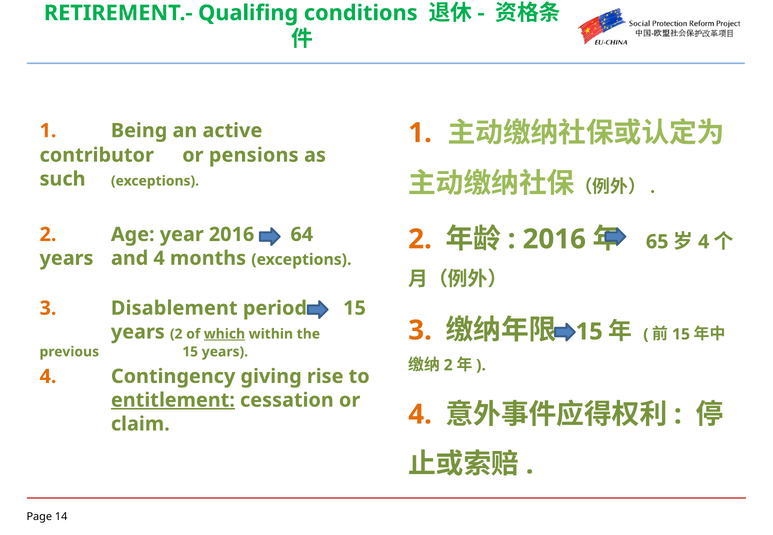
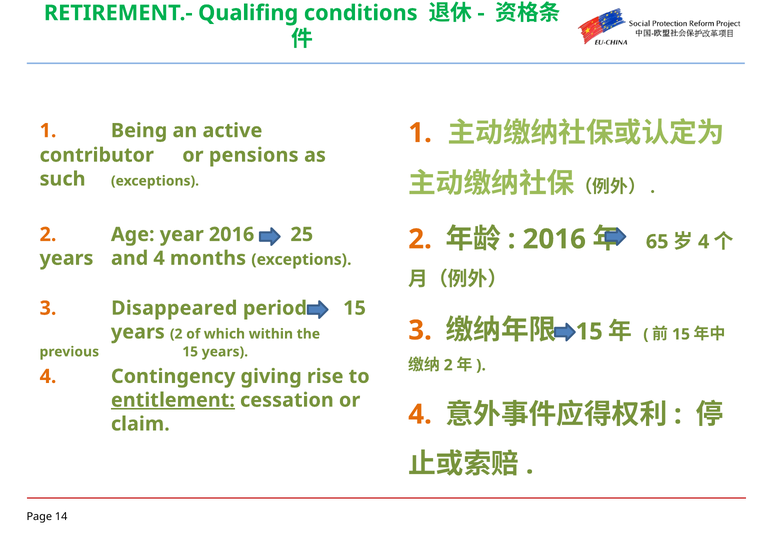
64: 64 -> 25 (302, 235)
Disablement: Disablement -> Disappeared (174, 308)
which underline: present -> none (224, 334)
